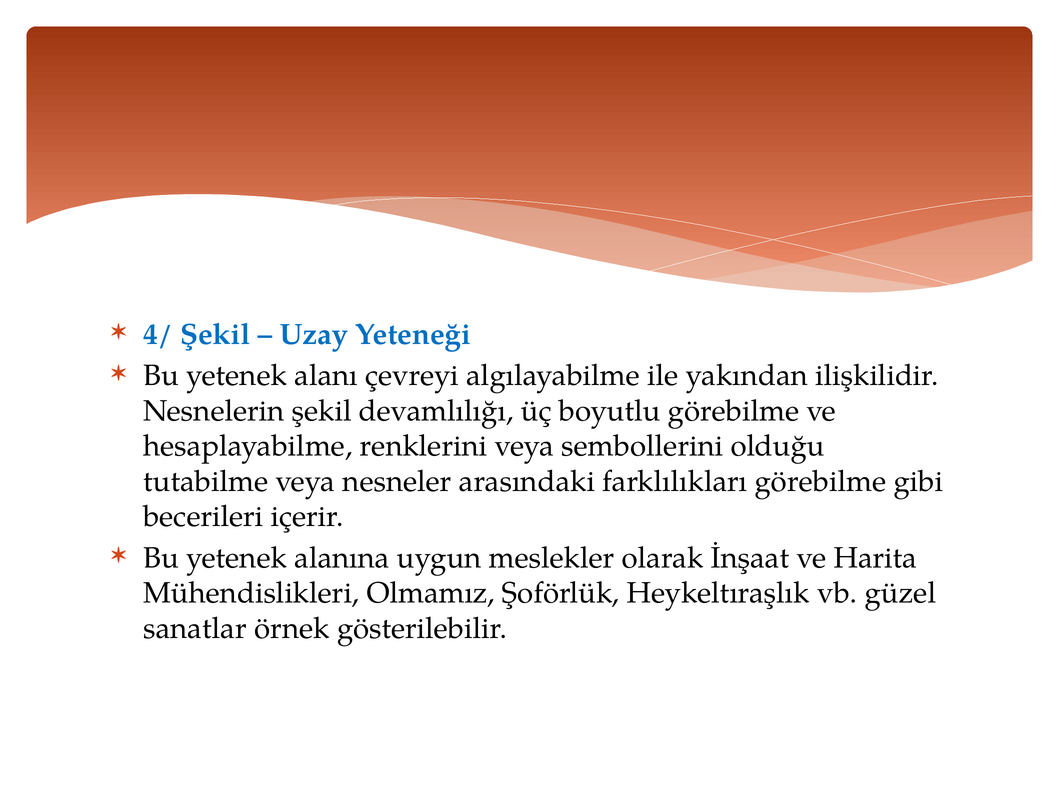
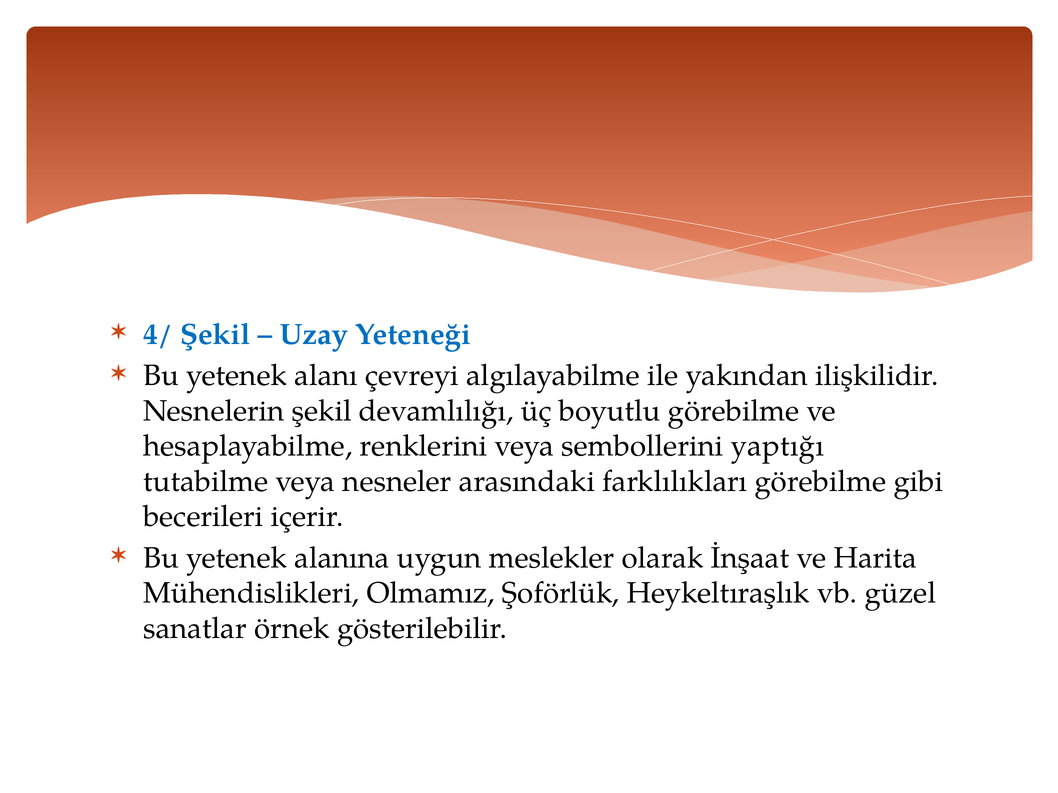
olduğu: olduğu -> yaptığı (777, 446)
